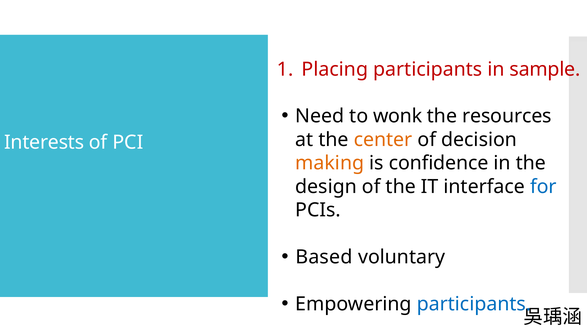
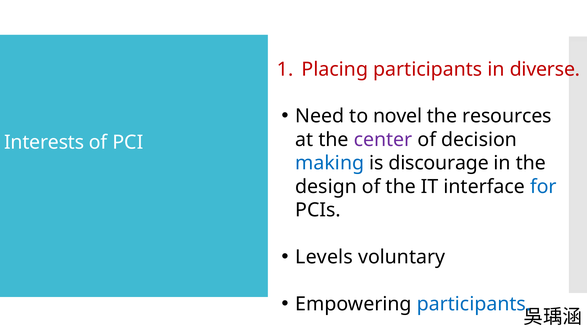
sample: sample -> diverse (545, 69)
wonk: wonk -> novel (398, 116)
center colour: orange -> purple (383, 140)
making colour: orange -> blue (330, 163)
confidence: confidence -> discourage (439, 163)
Based: Based -> Levels (324, 257)
